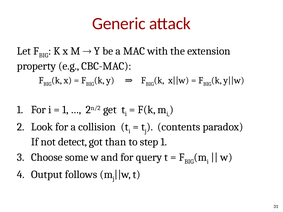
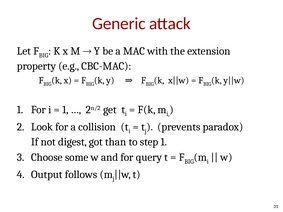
contents: contents -> prevents (179, 127)
detect: detect -> digest (72, 142)
